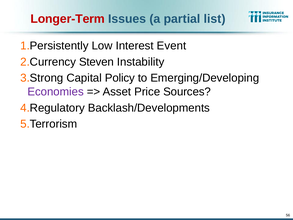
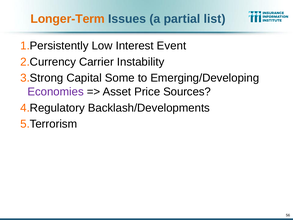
Longer-Term colour: red -> orange (68, 19)
Steven: Steven -> Carrier (96, 62)
Policy: Policy -> Some (120, 78)
